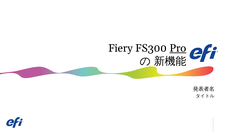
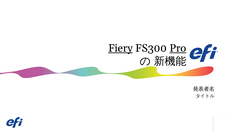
Fiery underline: none -> present (120, 48)
